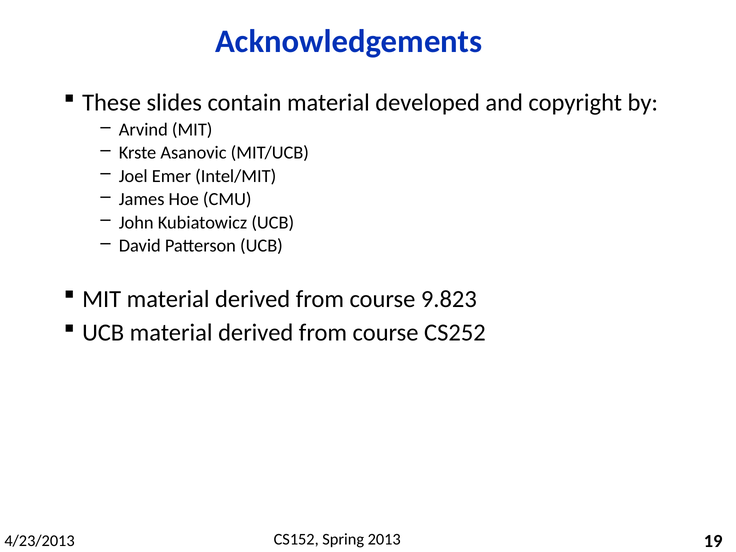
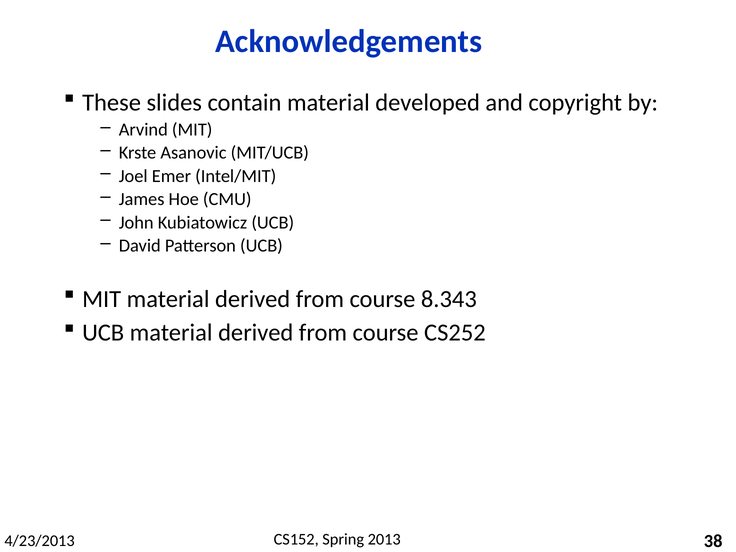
9.823: 9.823 -> 8.343 (449, 299)
19: 19 -> 38 (713, 541)
